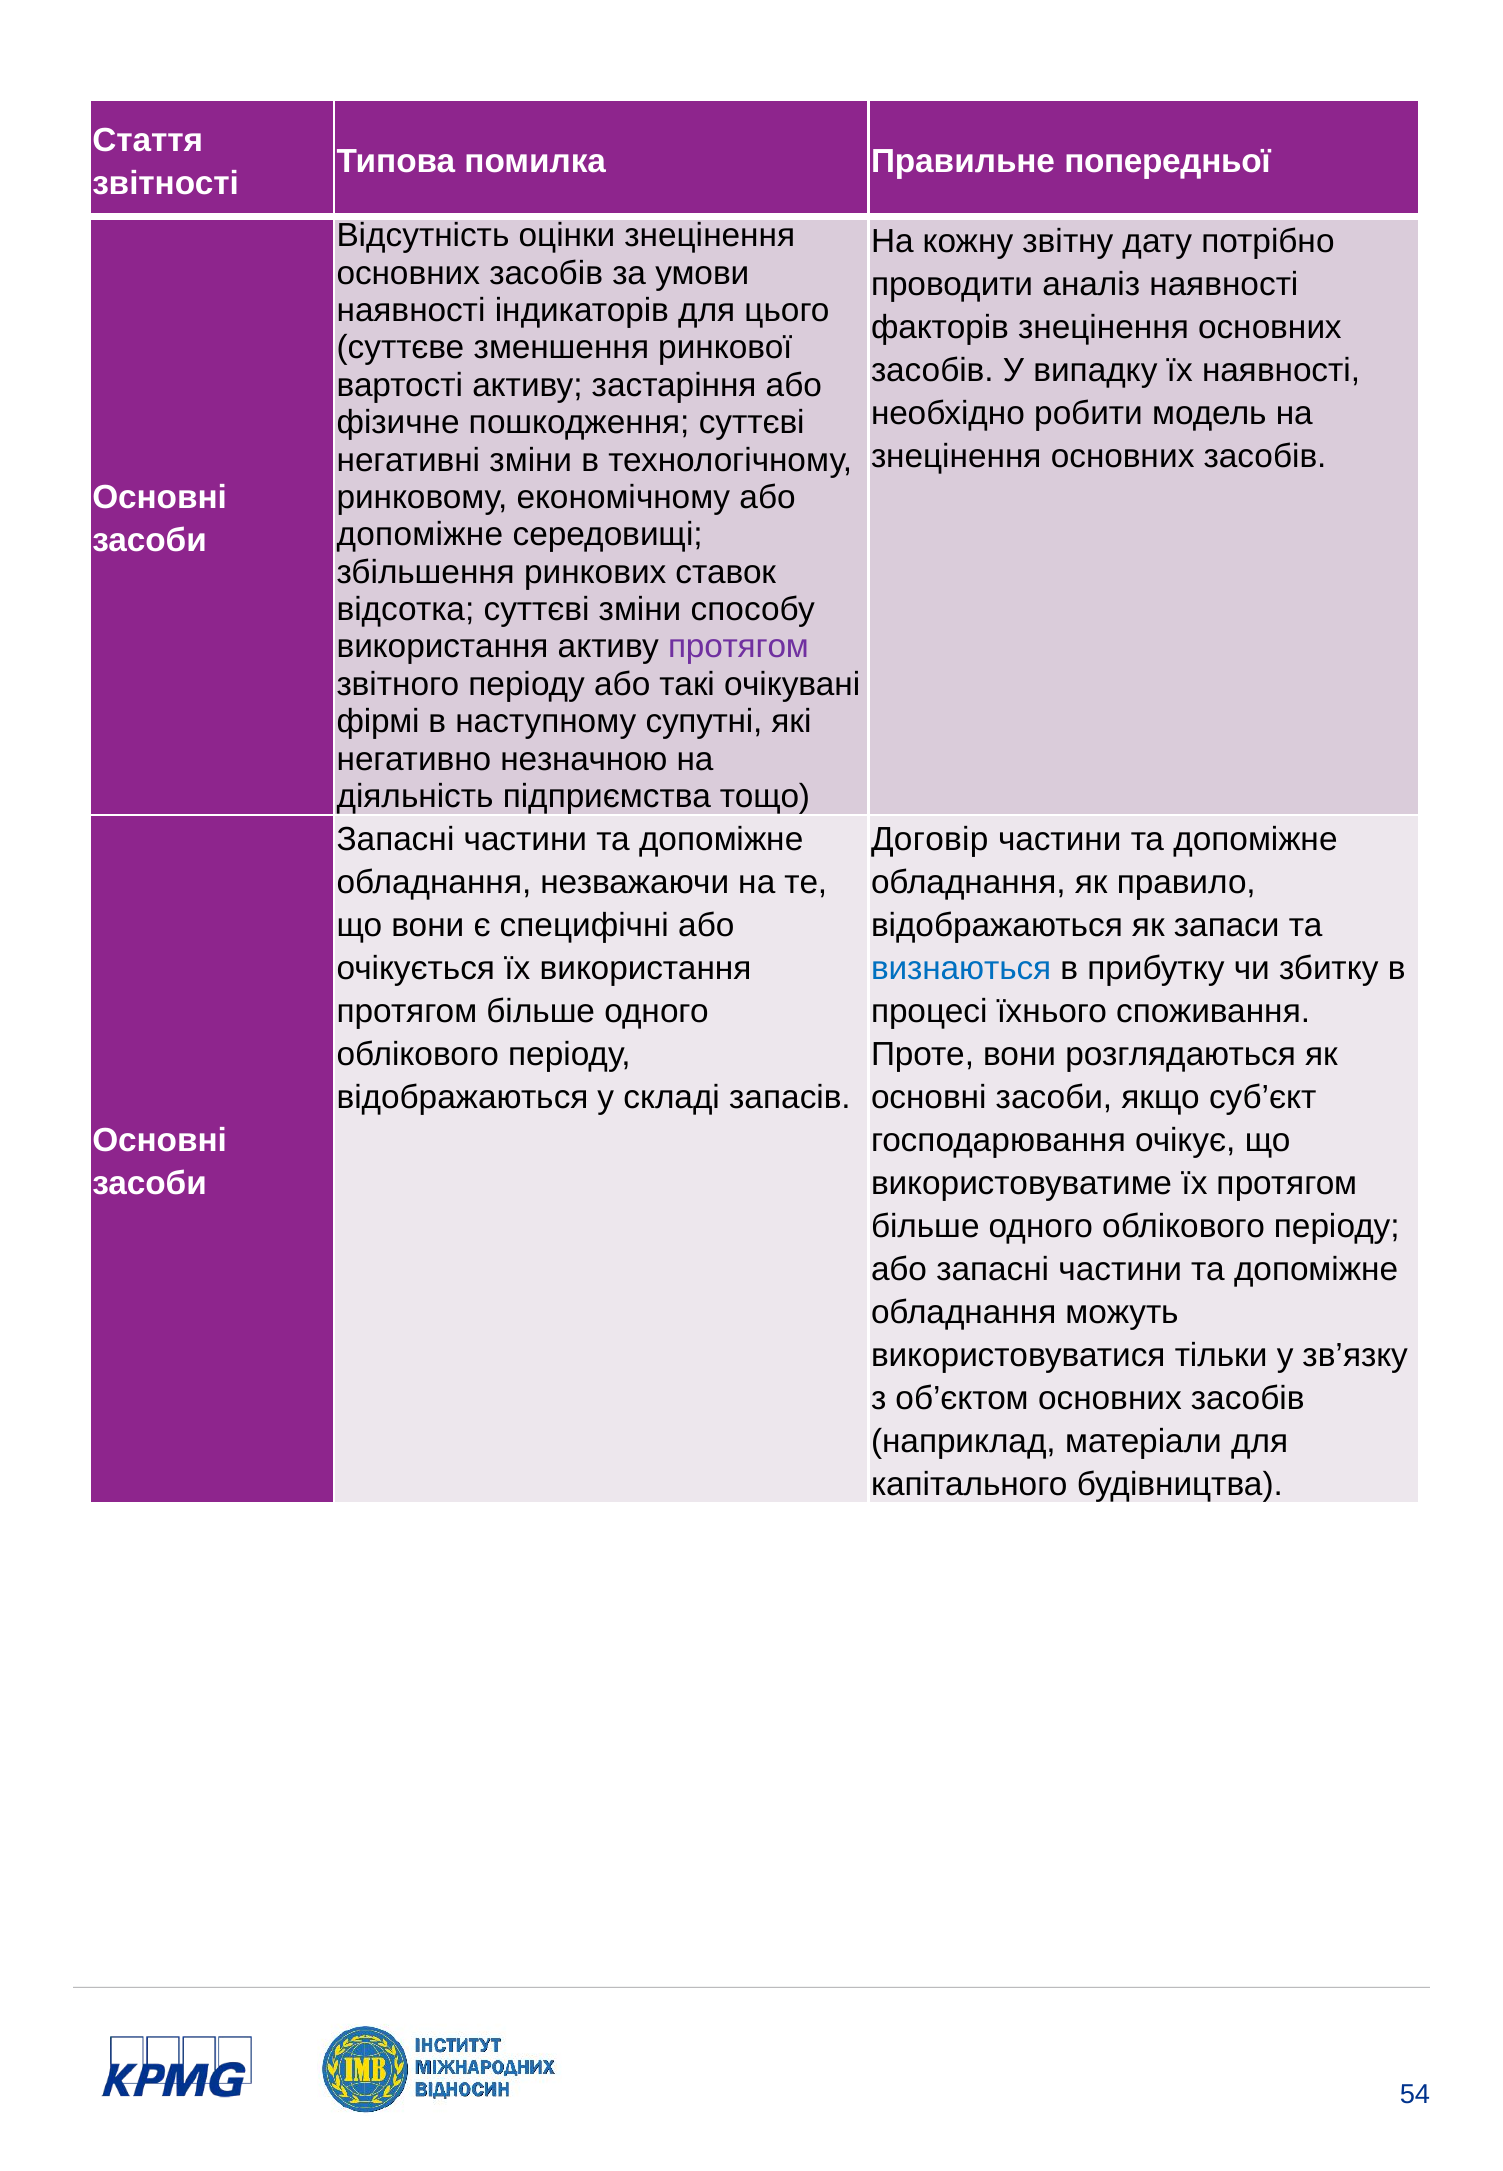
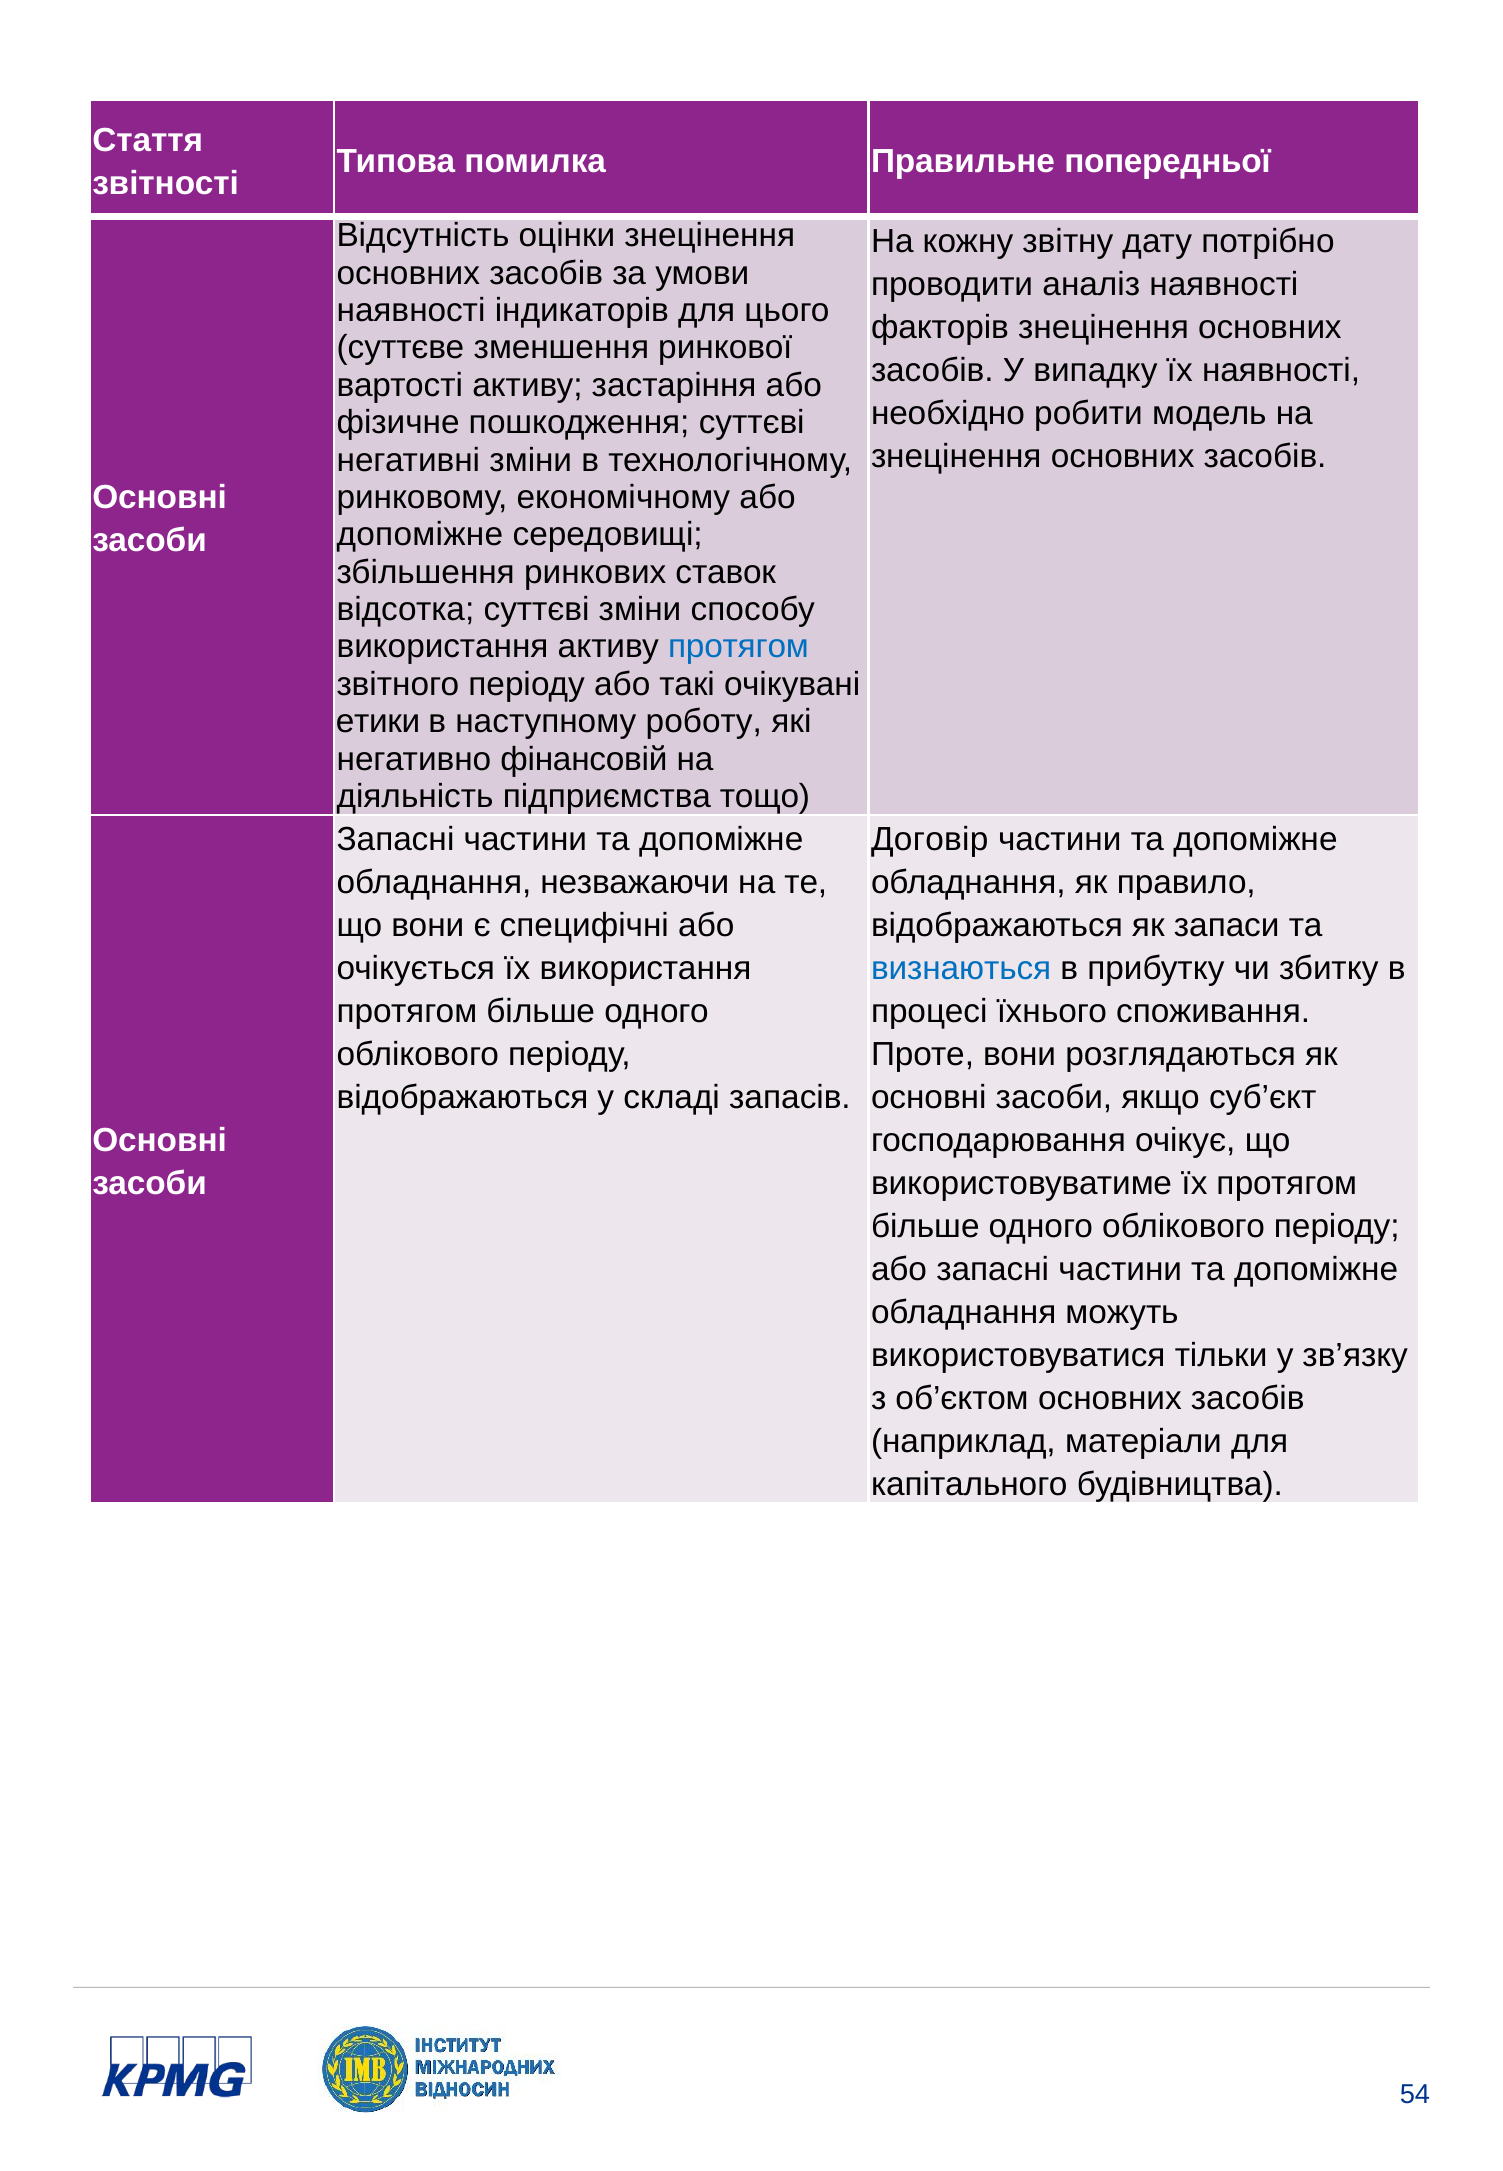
протягом colour: purple -> blue (738, 647)
фірмі: фірмі -> етики (378, 722)
супутні: супутні -> роботу (704, 722)
незначною: незначною -> фінансовій (584, 759)
